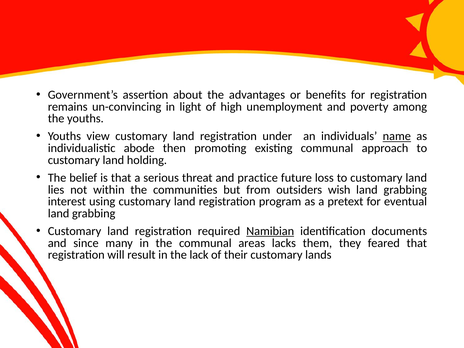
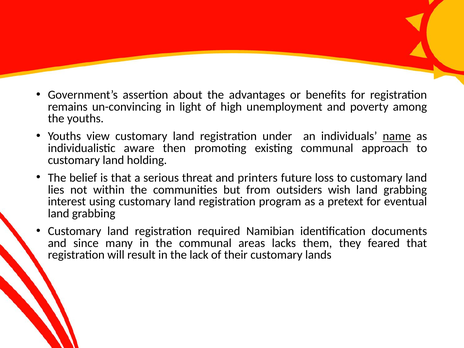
abode: abode -> aware (139, 148)
practice: practice -> printers (258, 178)
Namibian underline: present -> none (270, 231)
